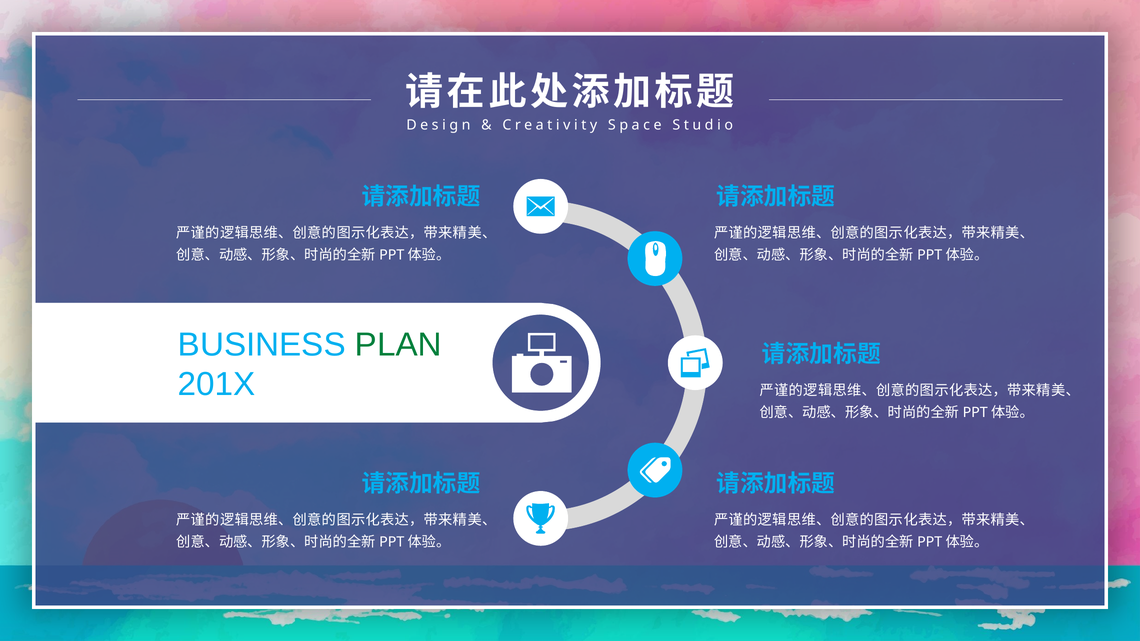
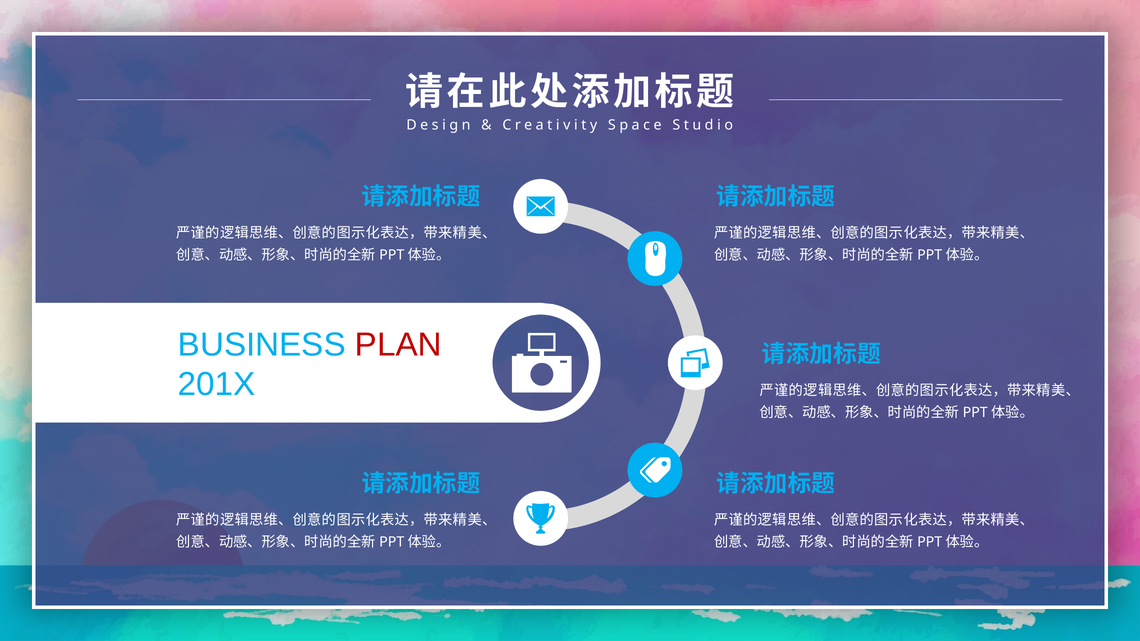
PLAN colour: green -> red (398, 345)
